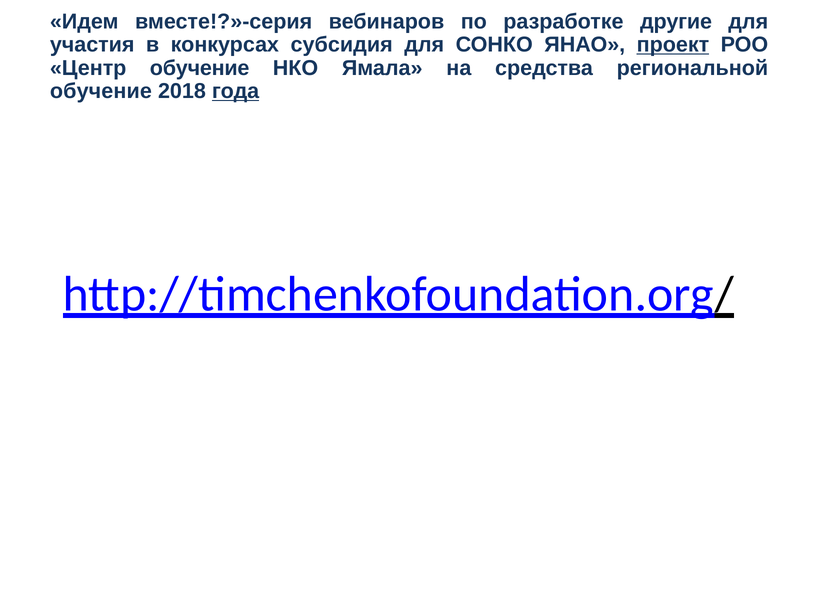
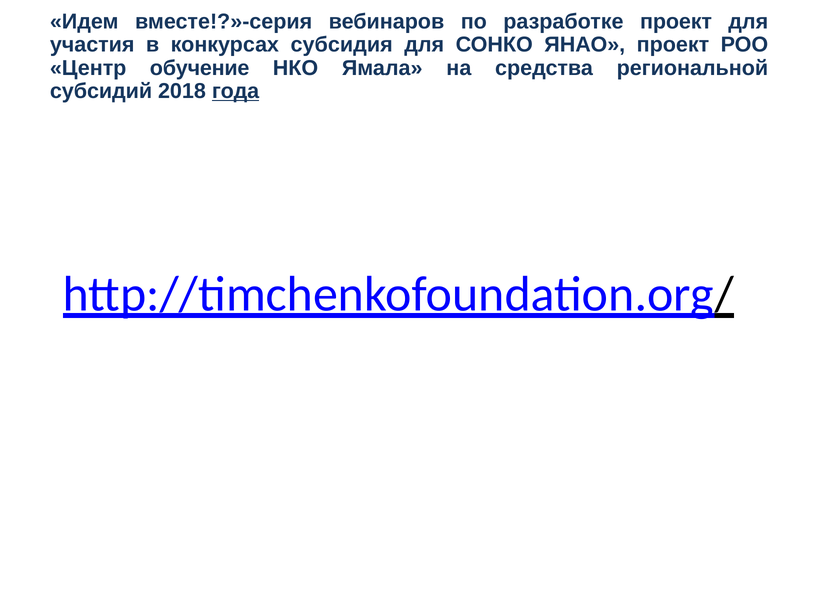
разработке другие: другие -> проект (676, 21)
проект underline: present -> none (673, 45)
обучение: обучение -> субсидий (101, 91)
